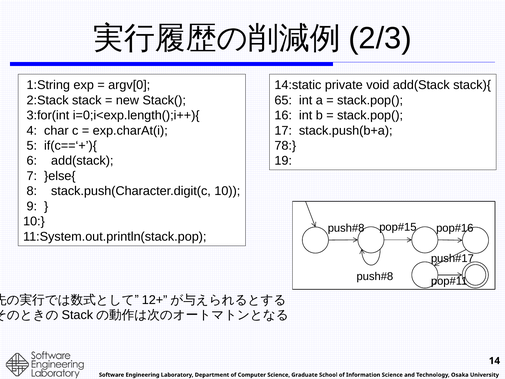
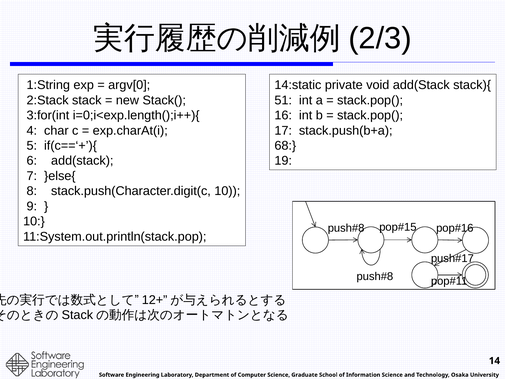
65: 65 -> 51 (283, 100)
78: 78 -> 68 (285, 146)
